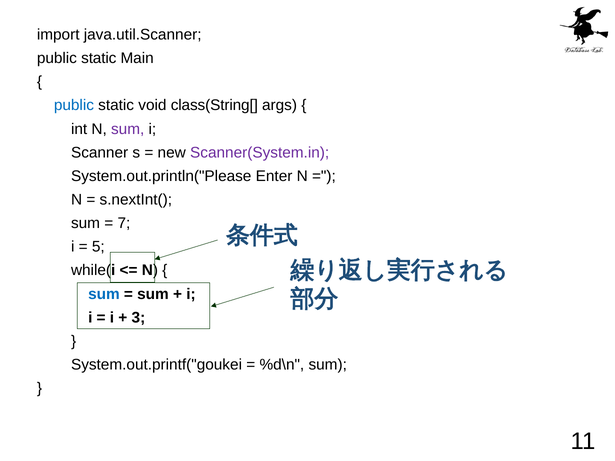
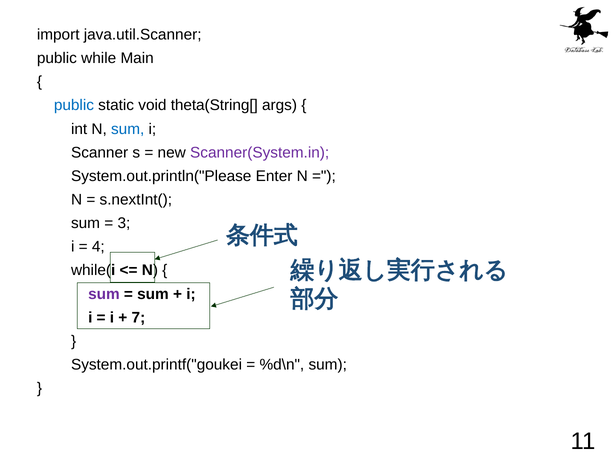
static: static -> while (99, 58)
class(String[: class(String[ -> theta(String[ (214, 105)
sum colour: purple -> blue (128, 129)
7: 7 -> 3 (124, 223)
5: 5 -> 4 (98, 247)
sum colour: blue -> purple (104, 294)
3: 3 -> 7 (138, 318)
